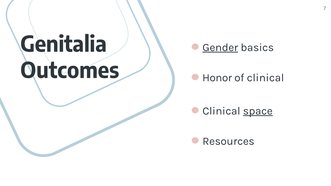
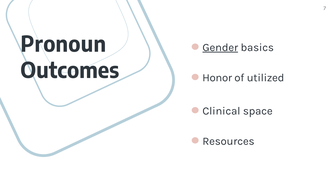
Genitalia: Genitalia -> Pronoun (63, 45)
of clinical: clinical -> utilized (266, 78)
space underline: present -> none (258, 111)
